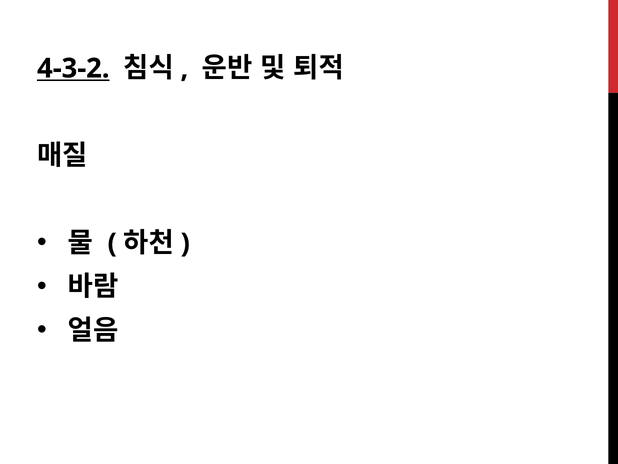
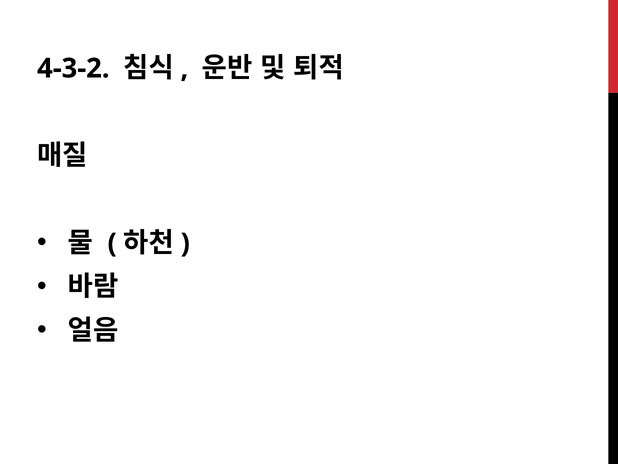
4-3-2 underline: present -> none (73, 68)
